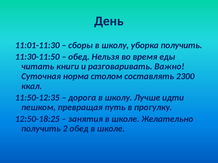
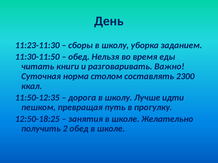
11:01-11:30: 11:01-11:30 -> 11:23-11:30 (37, 45)
уборка получить: получить -> заданием (181, 45)
